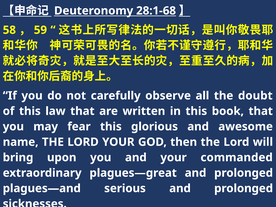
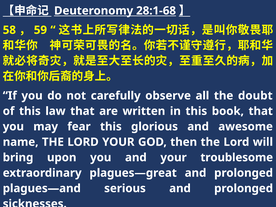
commanded: commanded -> troublesome (237, 157)
